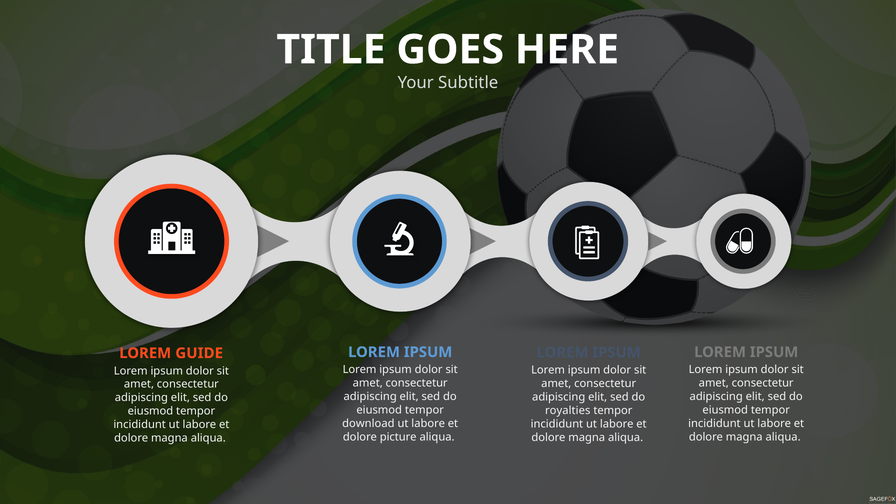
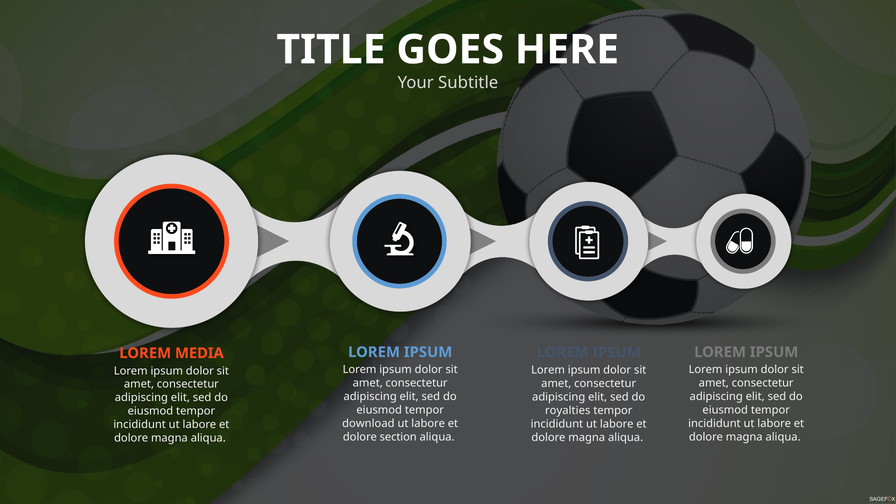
GUIDE: GUIDE -> MEDIA (199, 353)
picture: picture -> section (398, 437)
